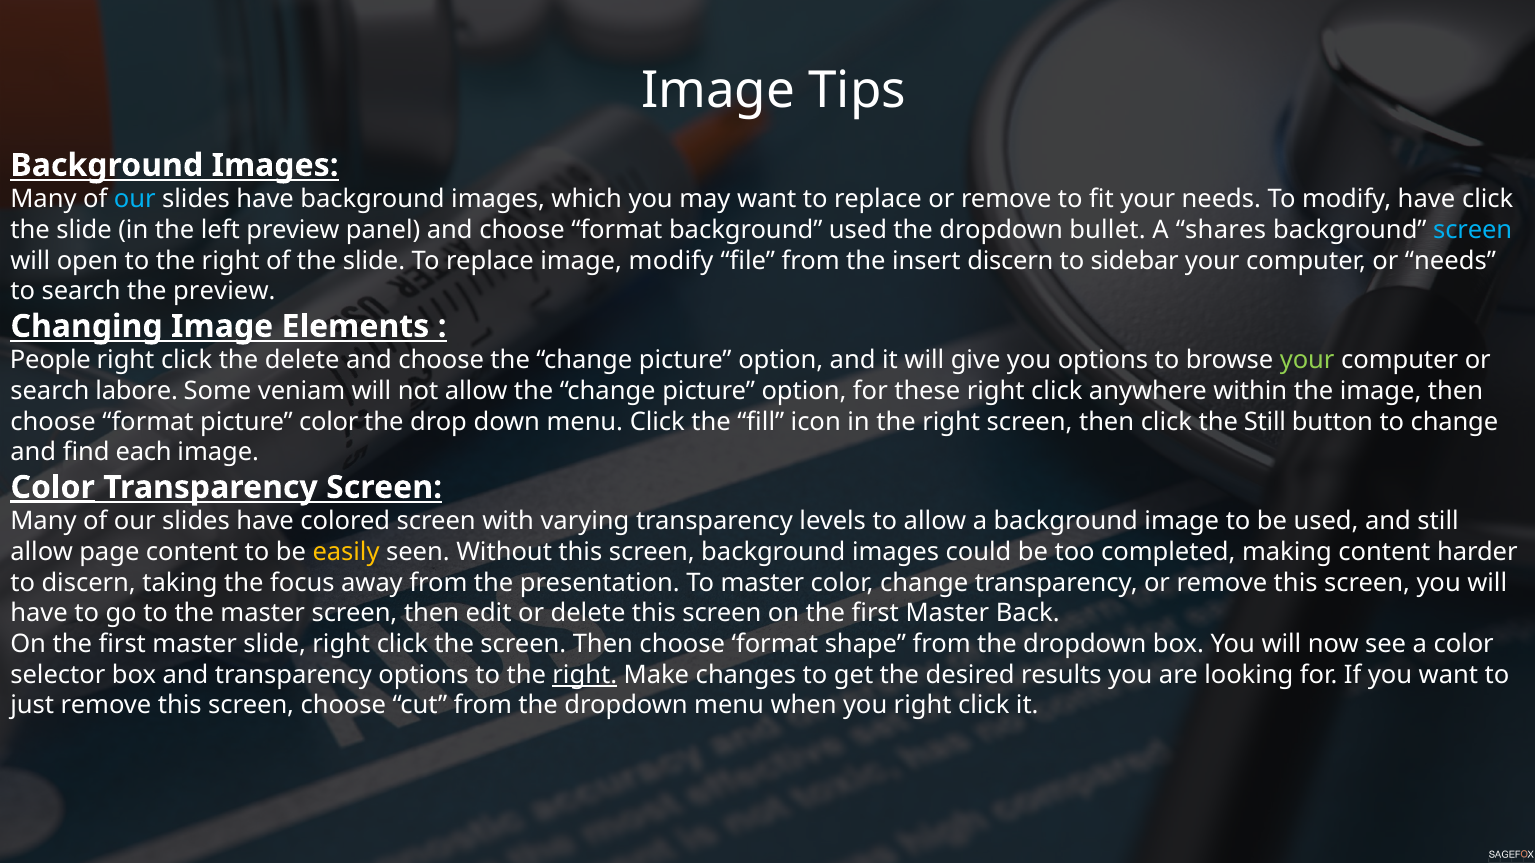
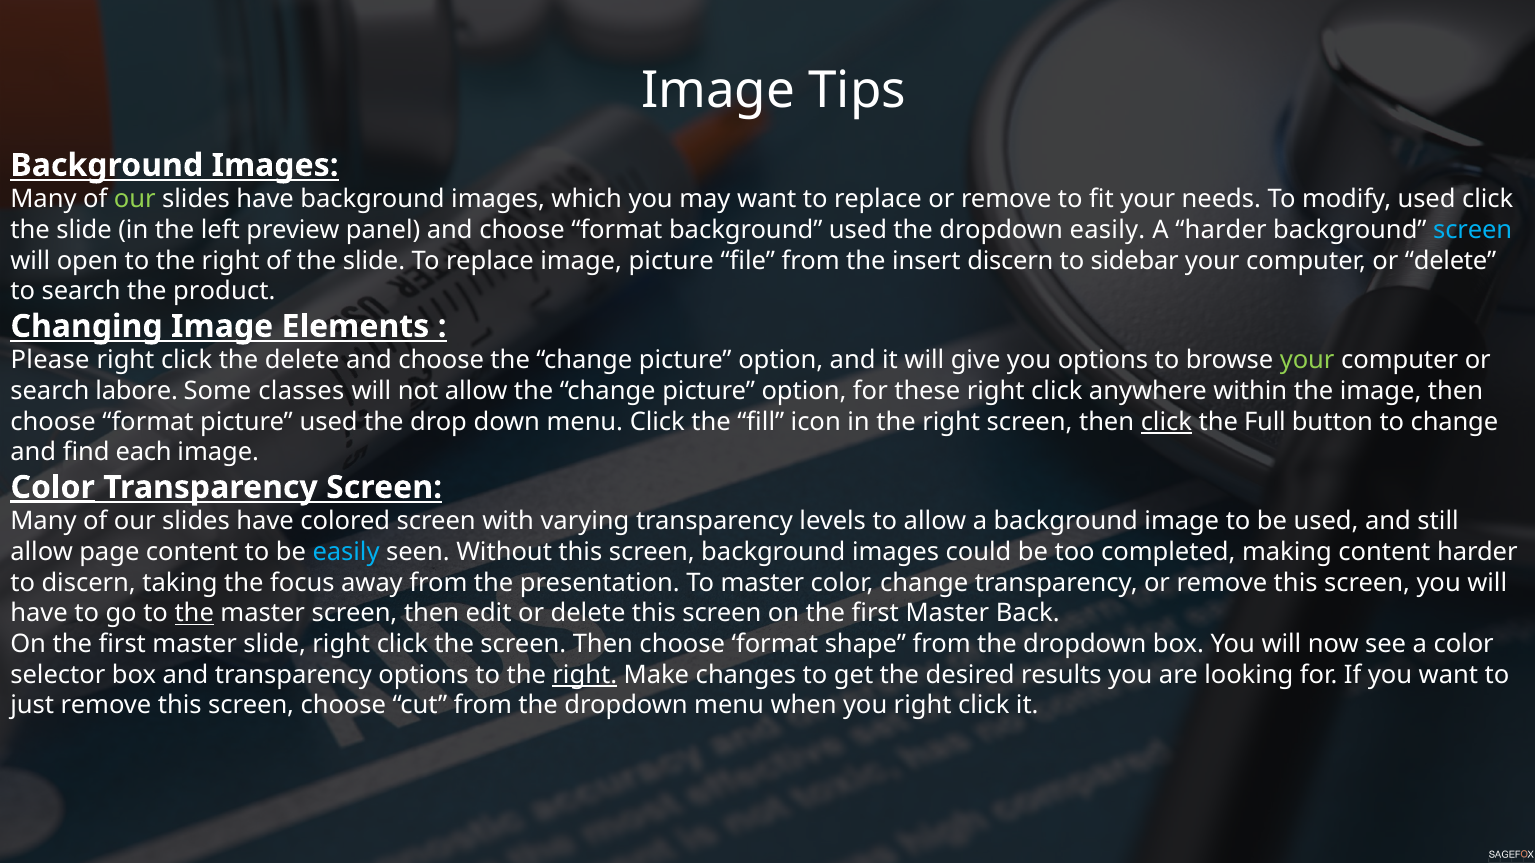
our colour: light blue -> light green (135, 199)
modify have: have -> used (1427, 199)
dropdown bullet: bullet -> easily (1107, 230)
A shares: shares -> harder (1221, 230)
image modify: modify -> picture (671, 261)
computer or needs: needs -> delete (1451, 261)
the preview: preview -> product (224, 292)
People: People -> Please (50, 361)
veniam: veniam -> classes (301, 391)
picture color: color -> used (329, 422)
click underline: none -> present (1166, 422)
the Still: Still -> Full (1265, 422)
easily colour: yellow -> light blue (346, 552)
the underline: none -> present (194, 614)
